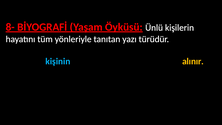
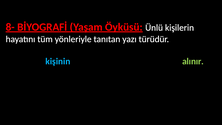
alınır colour: yellow -> light green (193, 61)
